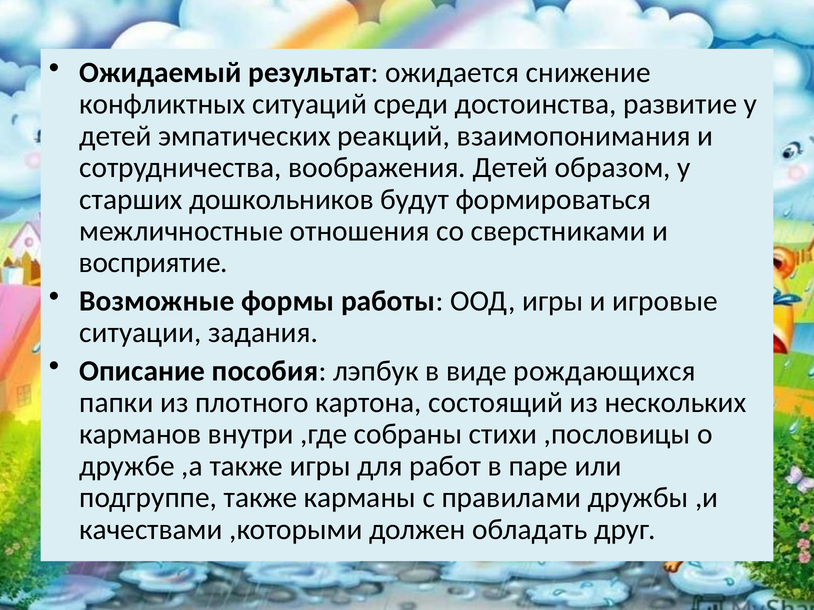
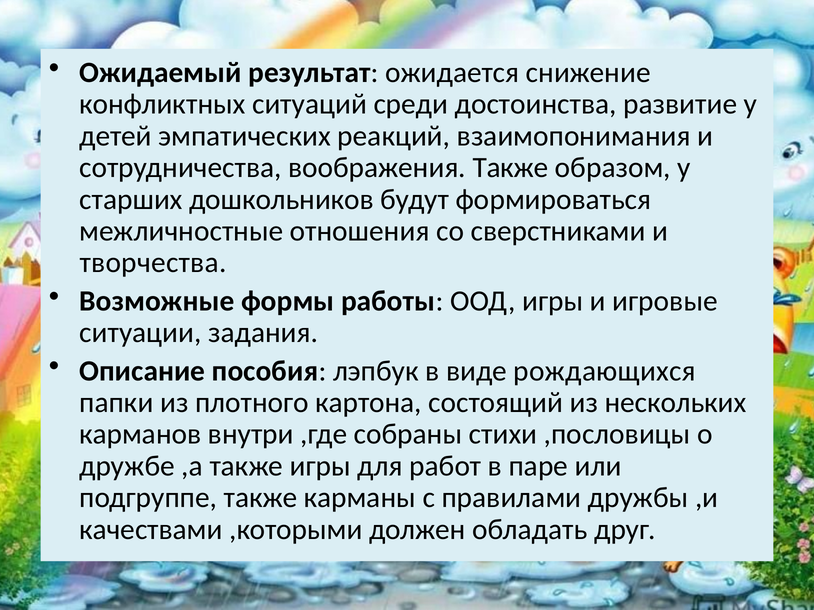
воображения Детей: Детей -> Также (510, 168)
восприятие: восприятие -> творчества (153, 263)
